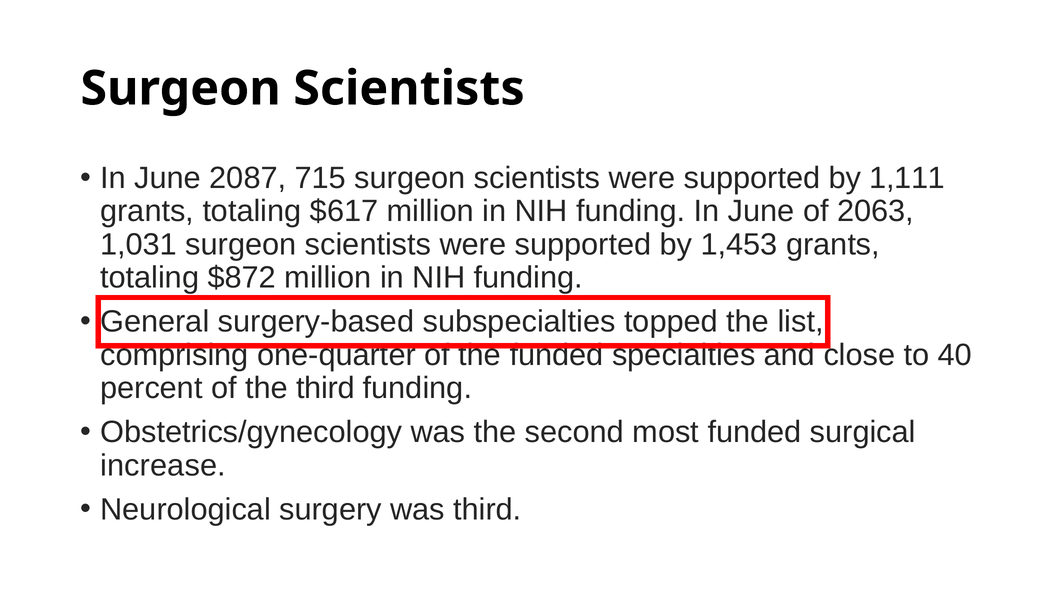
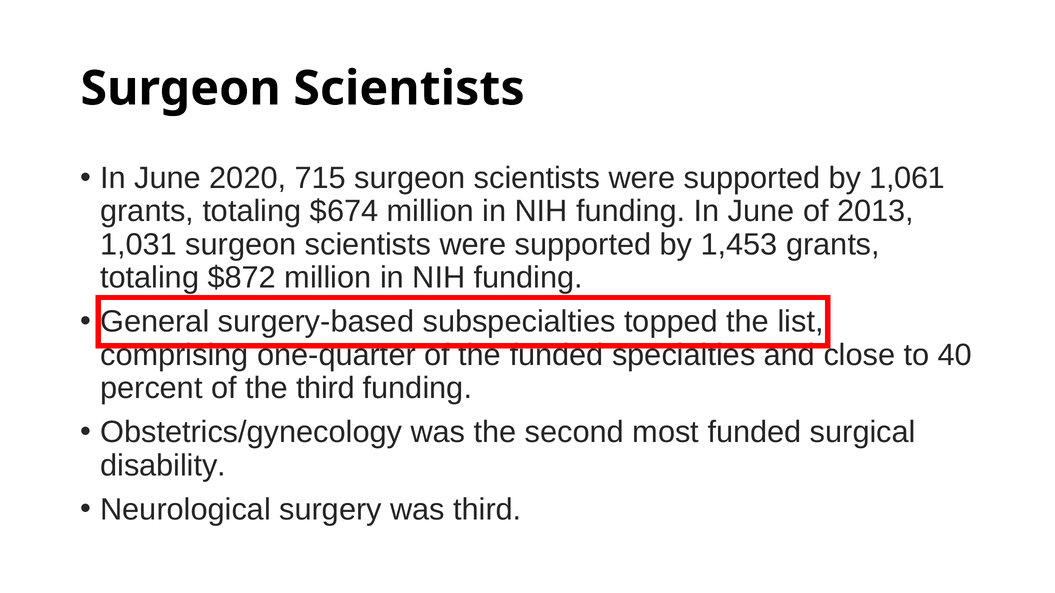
2087: 2087 -> 2020 (248, 178)
1,111: 1,111 -> 1,061 (907, 178)
$617: $617 -> $674 (344, 211)
2063: 2063 -> 2013 (876, 211)
increase: increase -> disability (163, 466)
